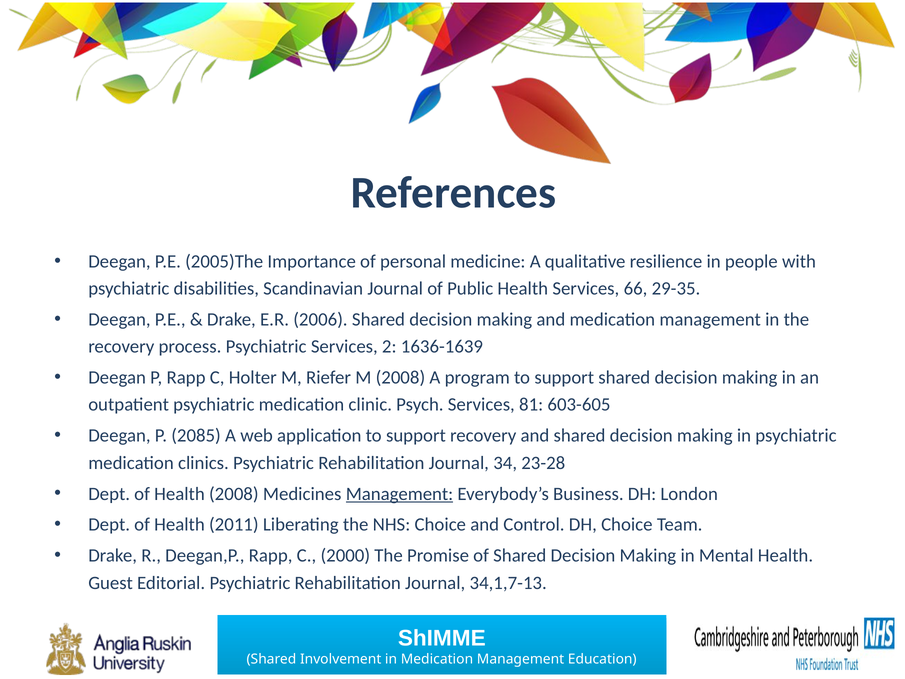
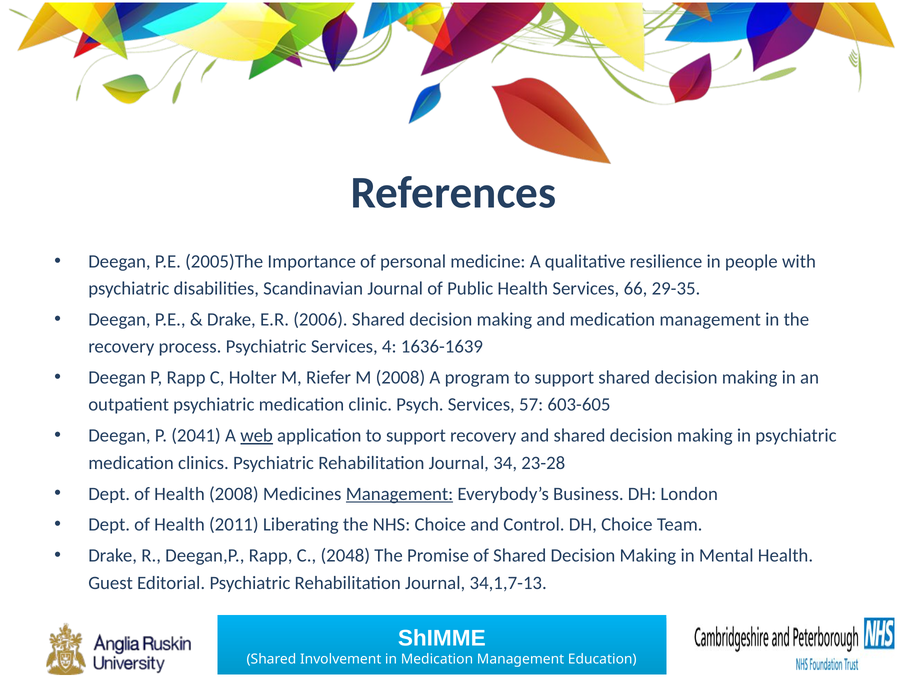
2: 2 -> 4 (389, 347)
81: 81 -> 57 (531, 405)
2085: 2085 -> 2041 (196, 436)
web underline: none -> present (257, 436)
2000: 2000 -> 2048 (345, 555)
